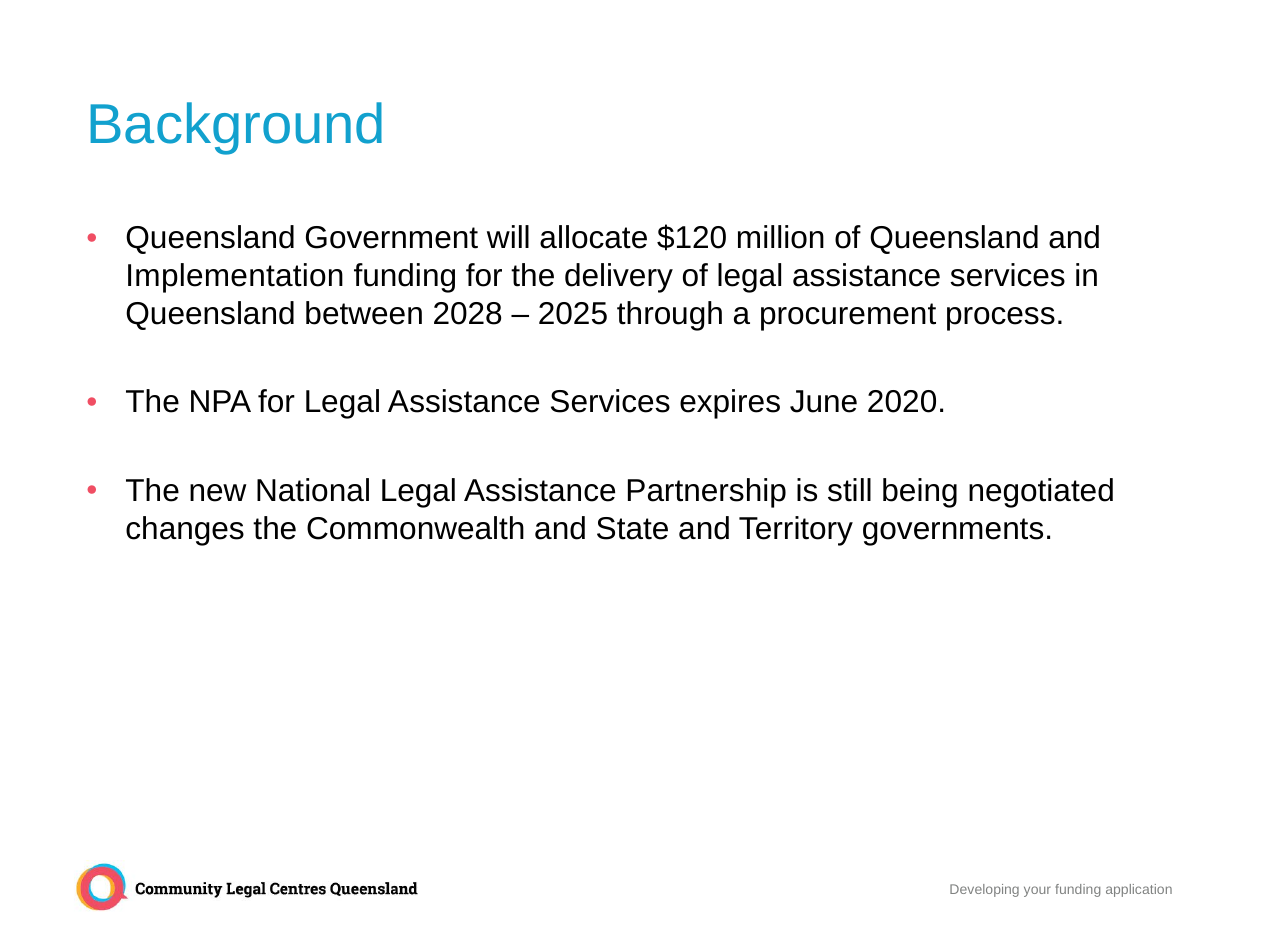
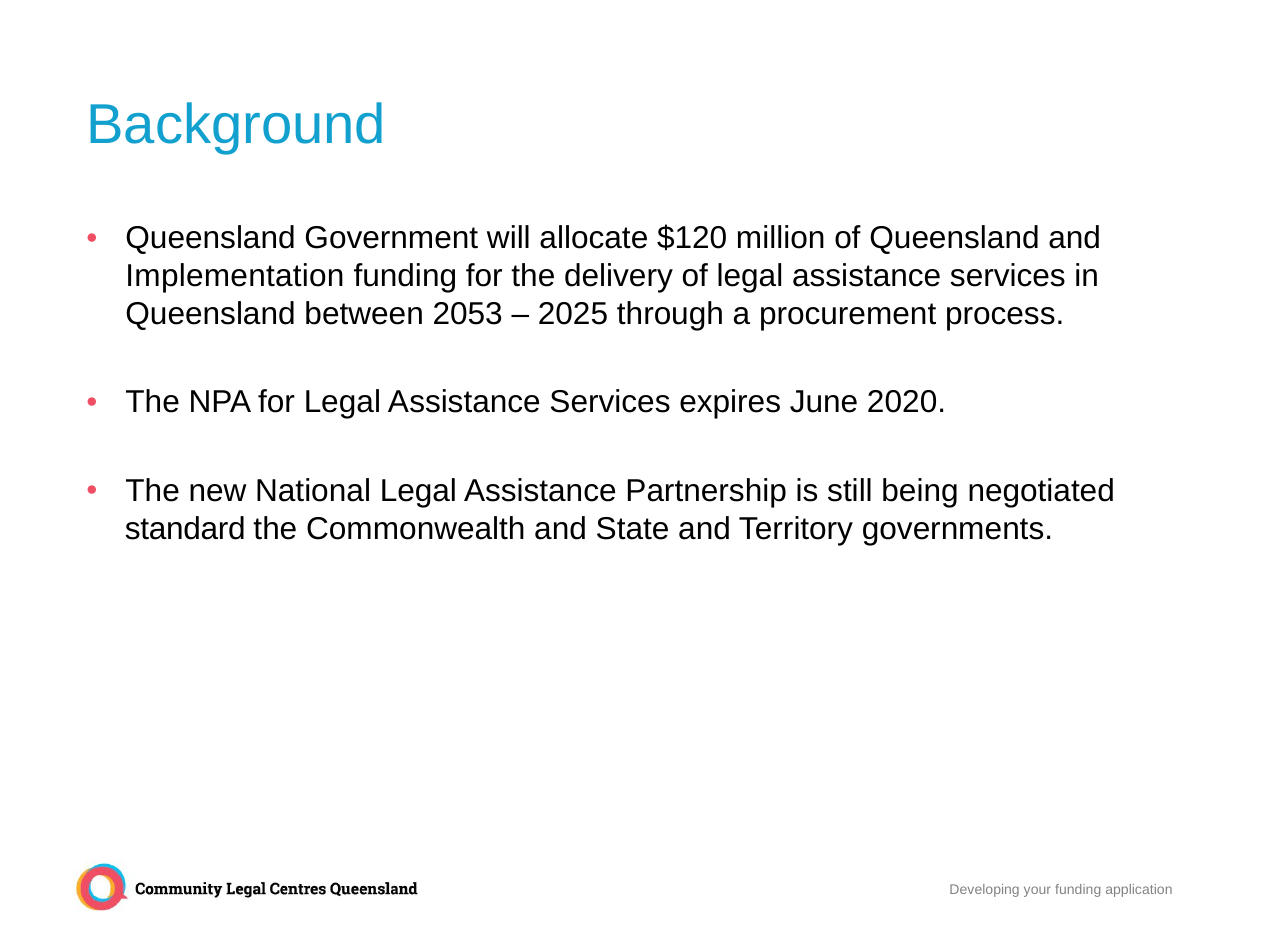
2028: 2028 -> 2053 (468, 314)
changes: changes -> standard (185, 529)
